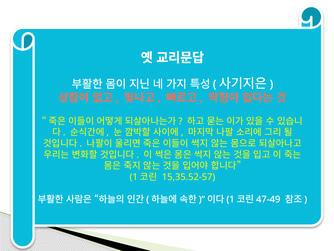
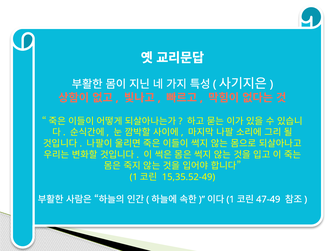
15,35.52-57: 15,35.52-57 -> 15,35.52-49 (189, 177)
